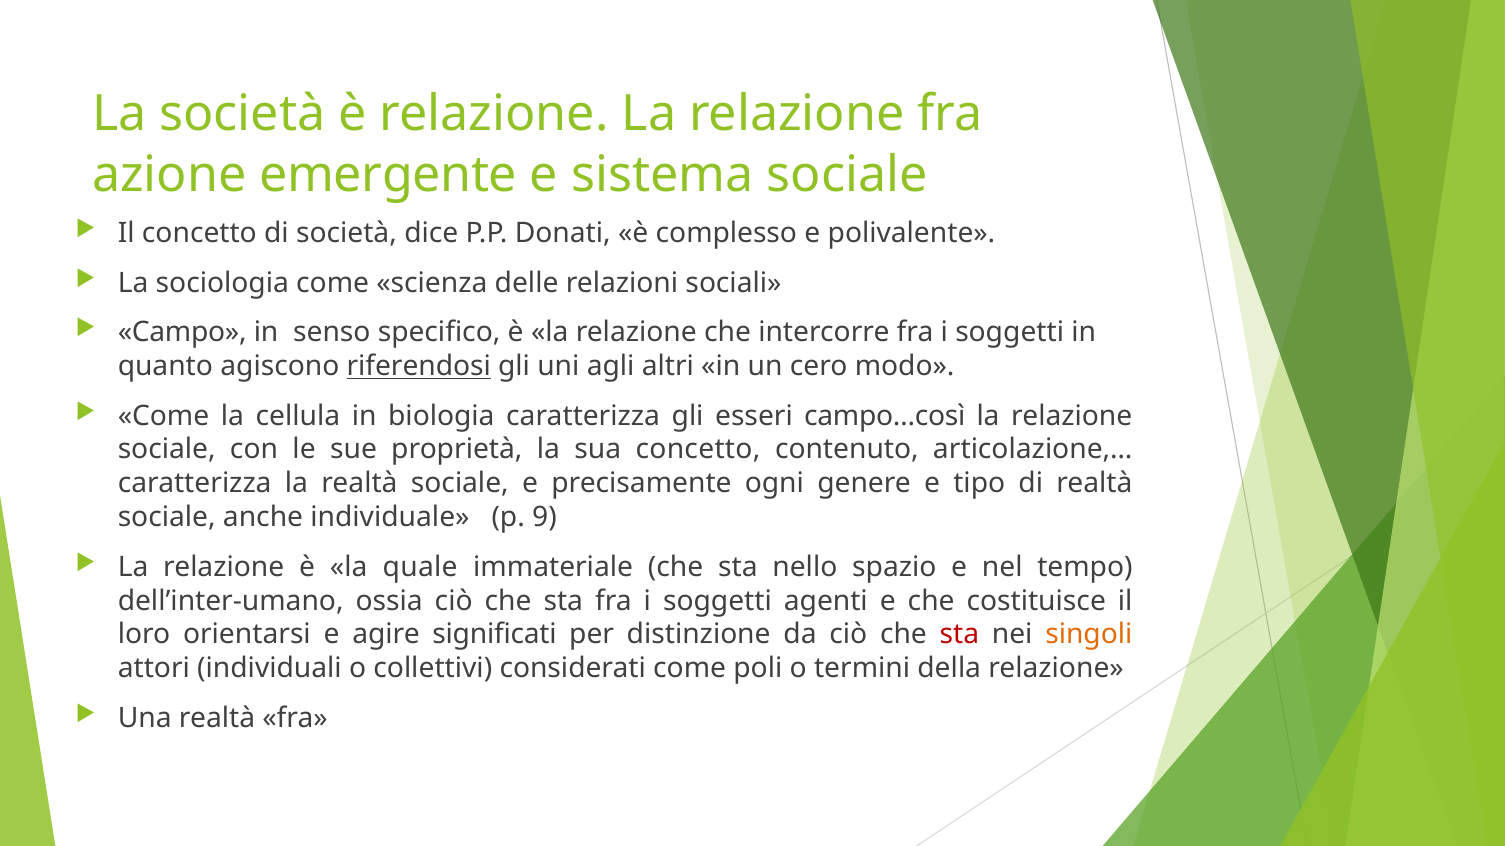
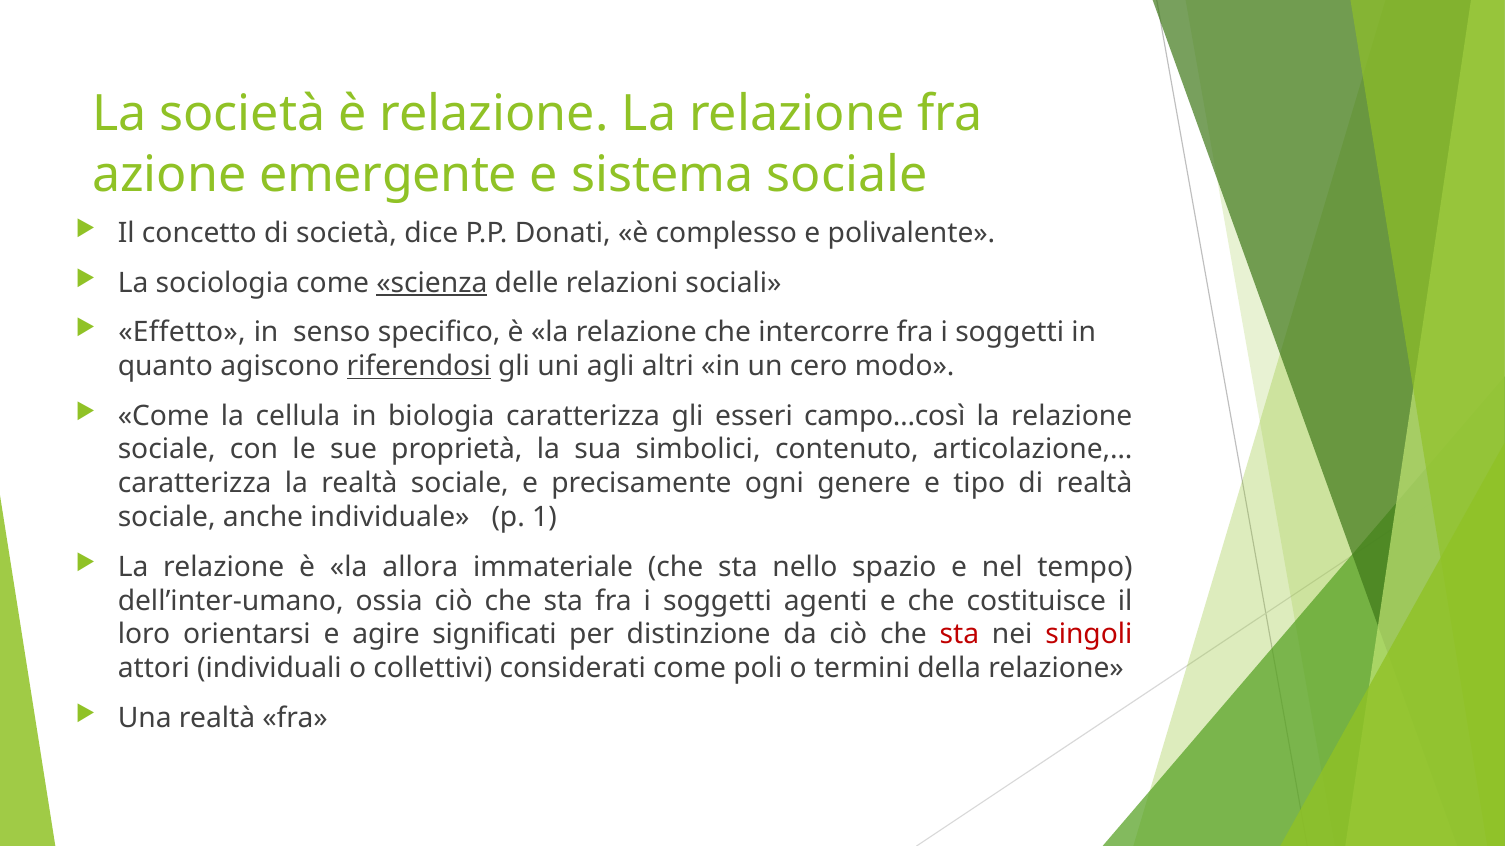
scienza underline: none -> present (432, 283)
Campo: Campo -> Effetto (182, 333)
sua concetto: concetto -> simbolici (698, 450)
9: 9 -> 1 (544, 518)
quale: quale -> allora (420, 567)
singoli colour: orange -> red (1089, 635)
